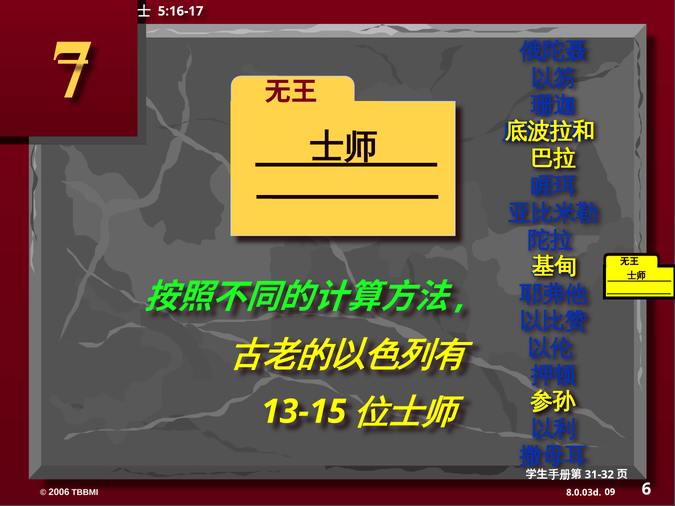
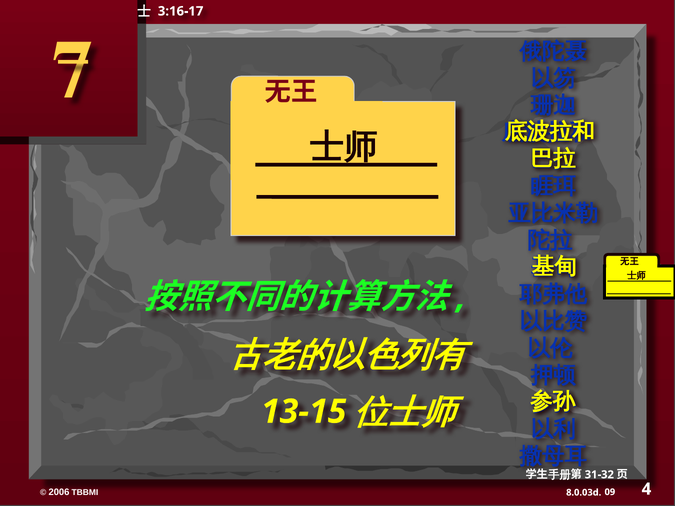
5:16-17: 5:16-17 -> 3:16-17 (181, 11)
6: 6 -> 4 (646, 489)
